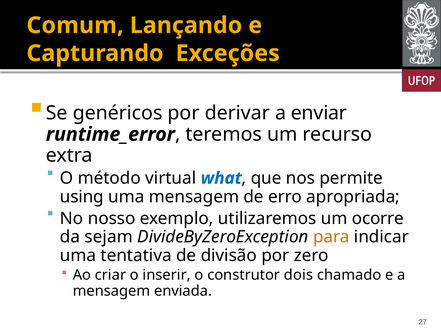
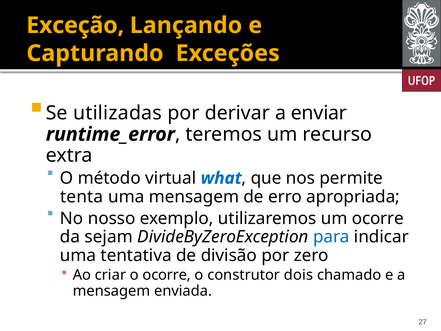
Comum: Comum -> Exceção (75, 25)
genéricos: genéricos -> utilizadas (117, 113)
using: using -> tenta (82, 197)
para colour: orange -> blue (331, 237)
o inserir: inserir -> ocorre (167, 275)
